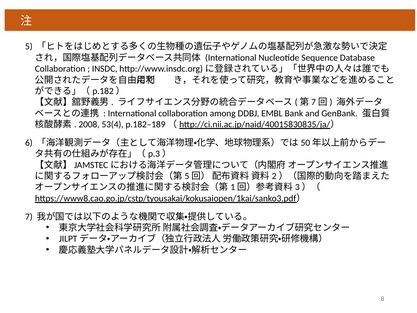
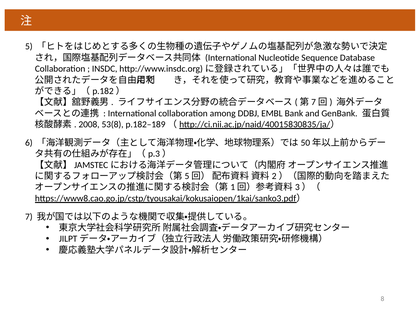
53(4: 53(4 -> 53(8 (113, 124)
